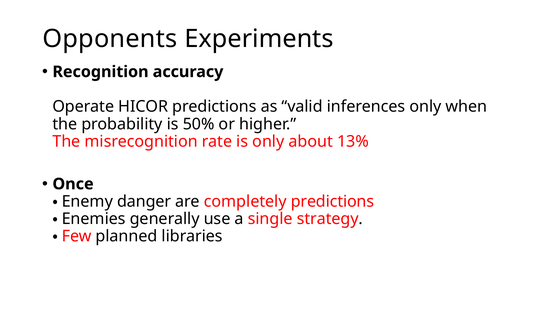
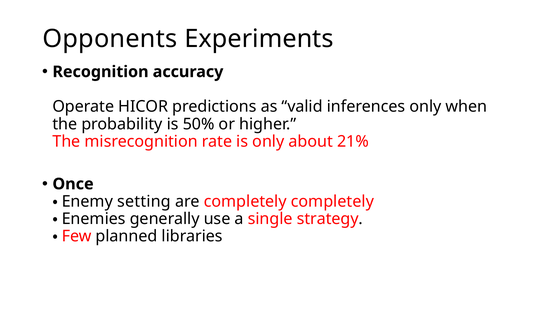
13%: 13% -> 21% (353, 141)
danger: danger -> setting (144, 201)
completely predictions: predictions -> completely (332, 201)
